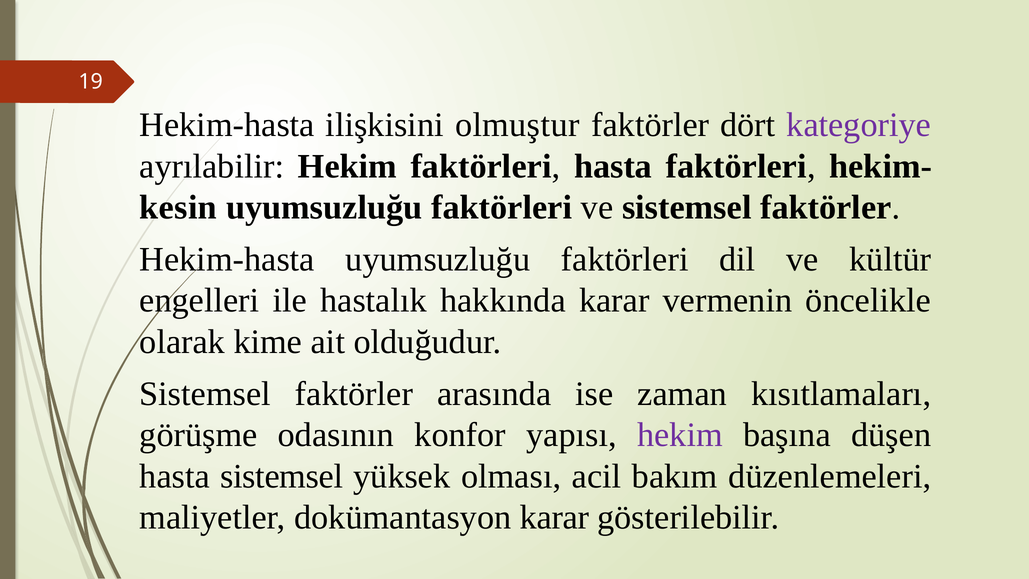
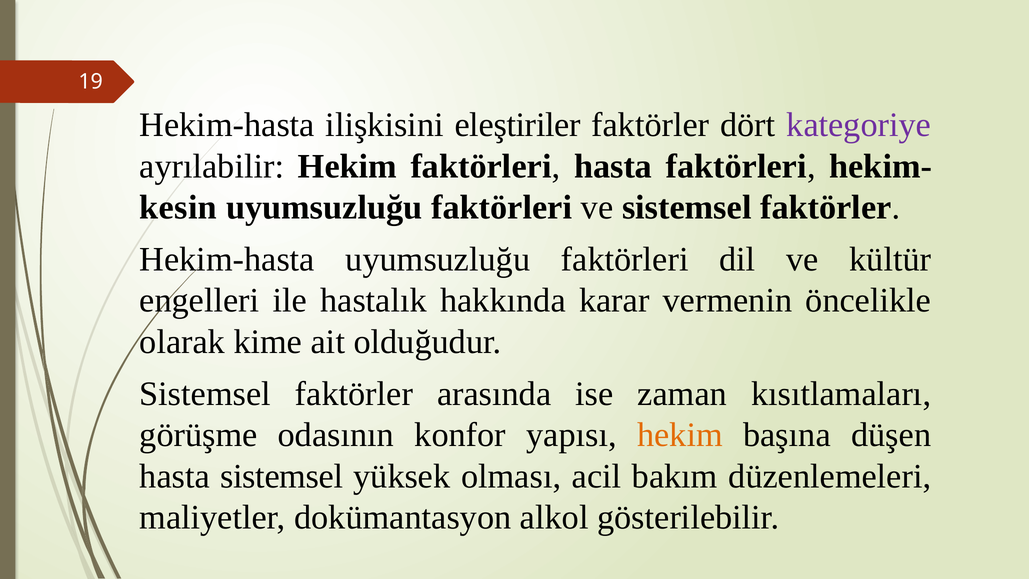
olmuştur: olmuştur -> eleştiriler (518, 125)
hekim colour: purple -> orange (680, 435)
dokümantasyon karar: karar -> alkol (554, 517)
